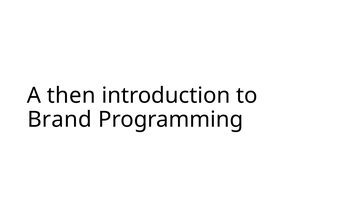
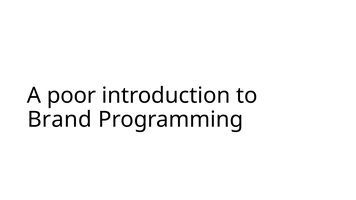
then: then -> poor (71, 96)
